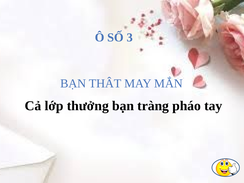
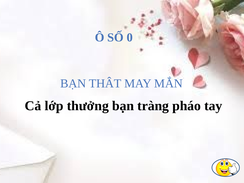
3: 3 -> 0 (130, 37)
